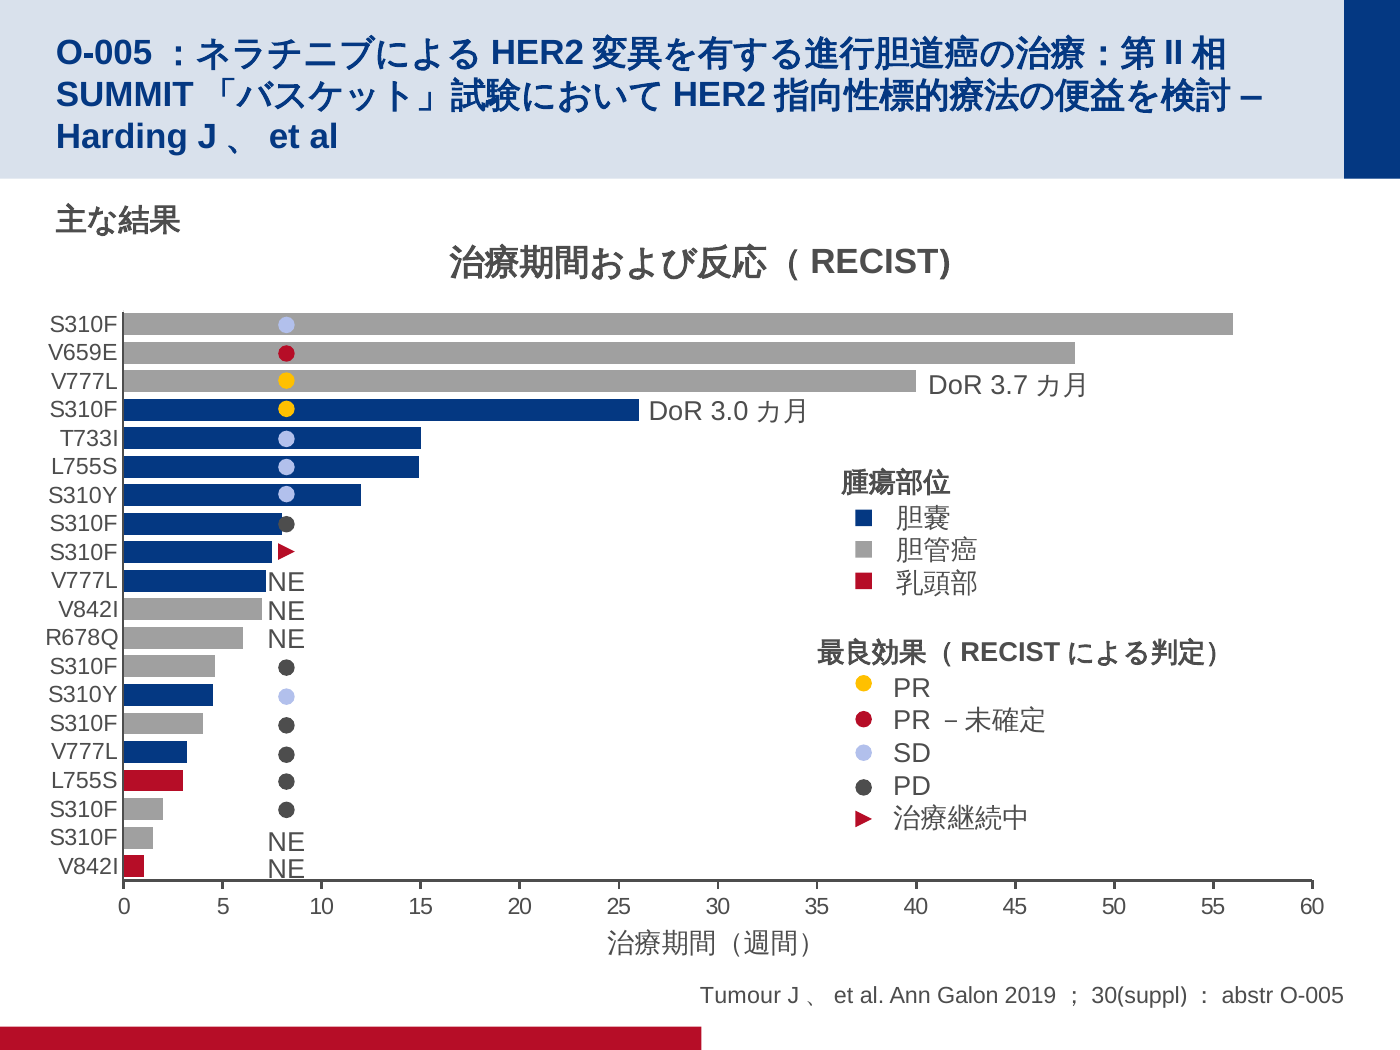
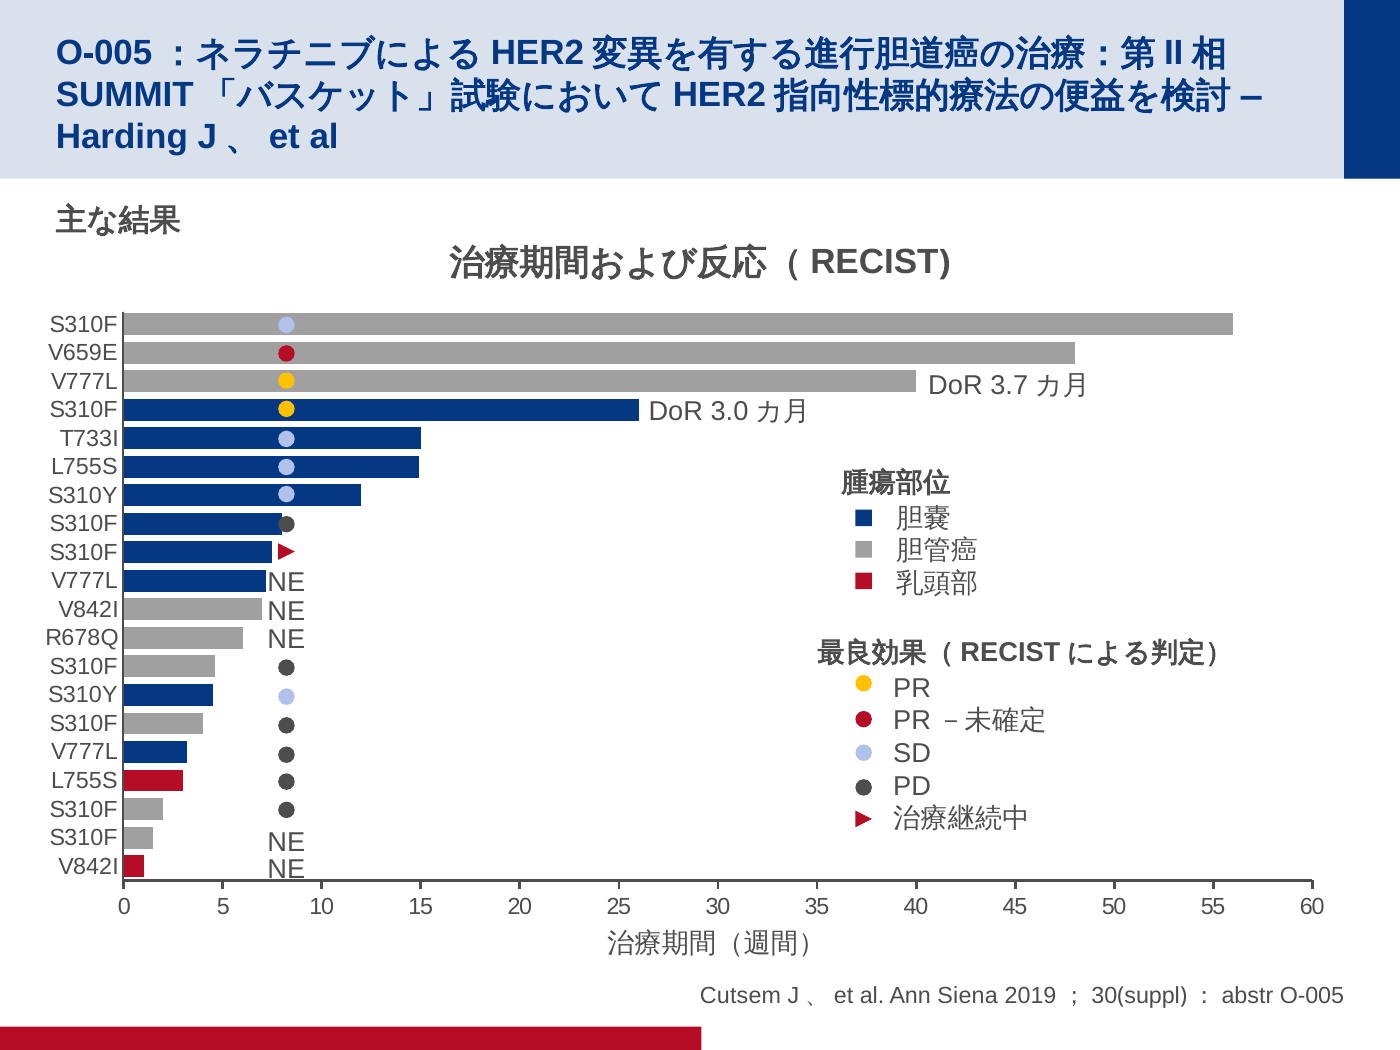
Tumour: Tumour -> Cutsem (740, 996)
Galon: Galon -> Siena (968, 996)
